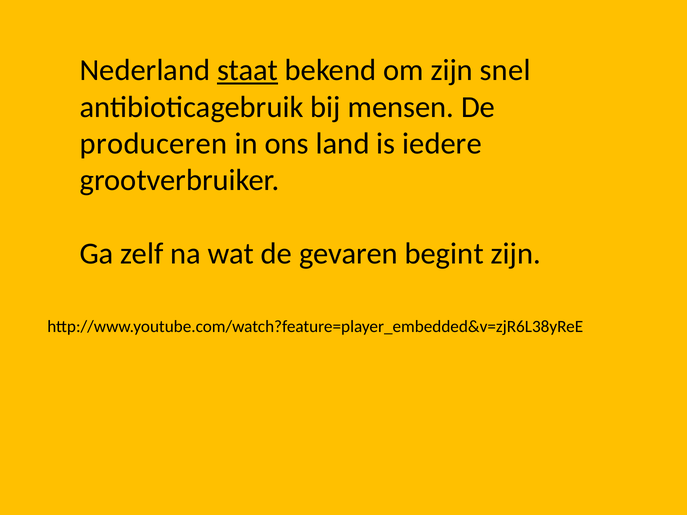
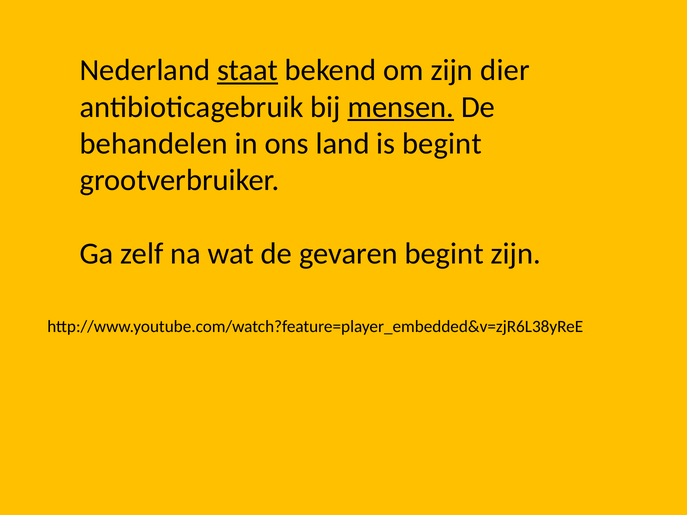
snel: snel -> dier (505, 70)
mensen underline: none -> present (401, 107)
produceren: produceren -> behandelen (154, 144)
is iedere: iedere -> begint (442, 144)
